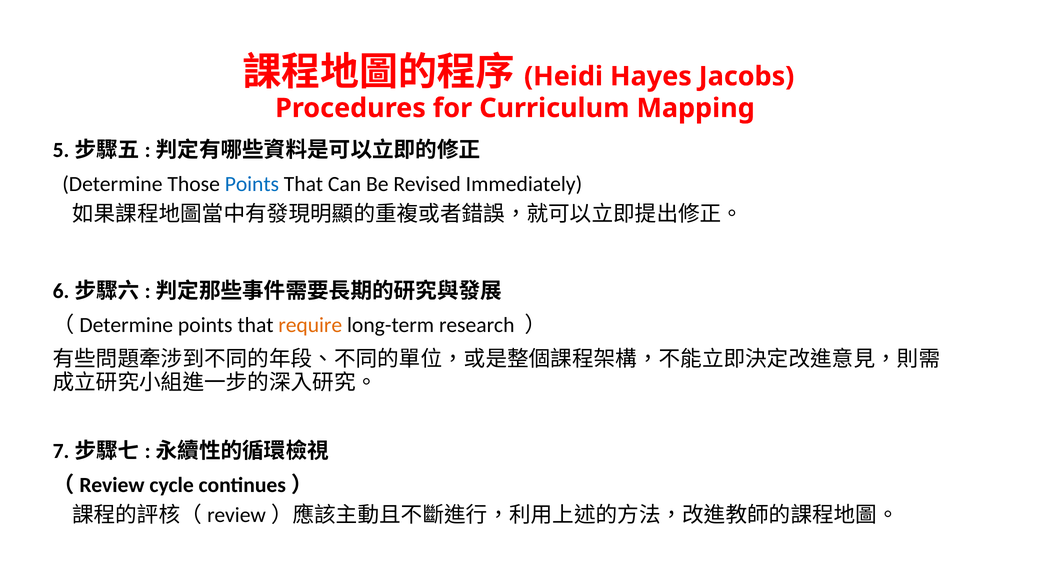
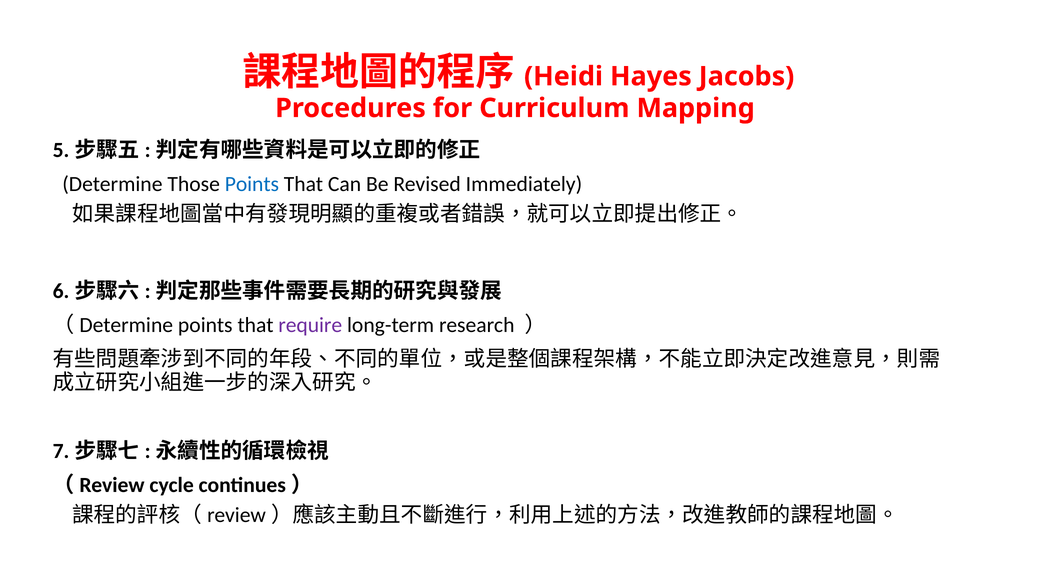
require colour: orange -> purple (310, 325)
